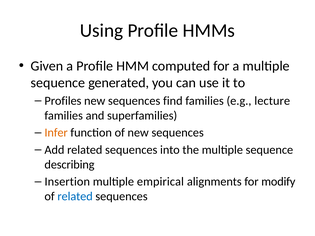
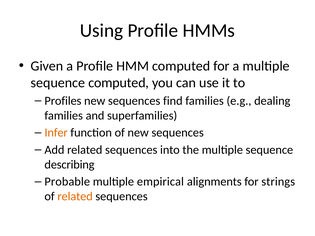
sequence generated: generated -> computed (119, 83)
lecture: lecture -> dealing (272, 101)
Insertion: Insertion -> Probable (67, 182)
modify: modify -> strings (278, 182)
related colour: blue -> orange (75, 197)
